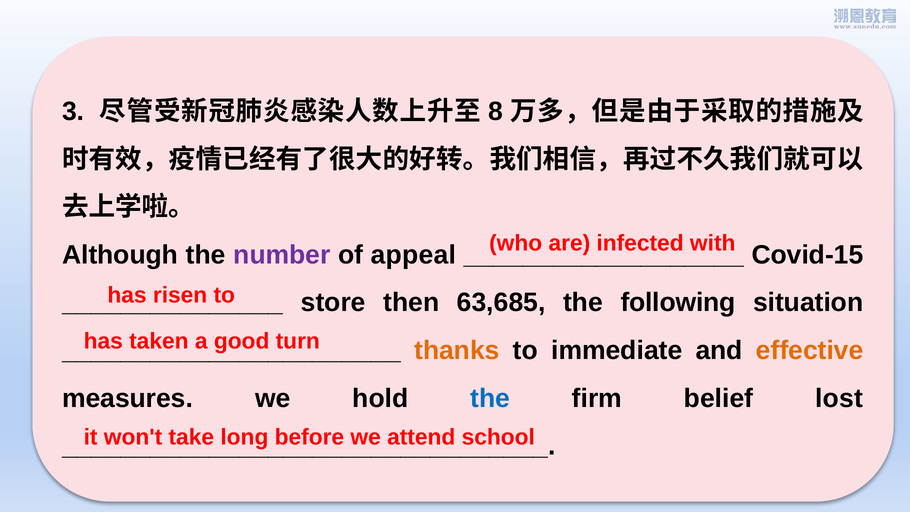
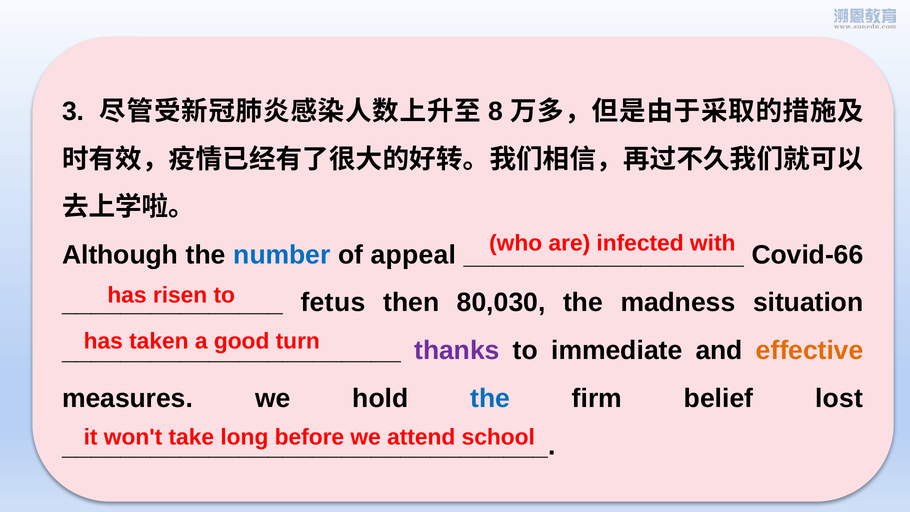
number colour: purple -> blue (282, 255)
Covid-15: Covid-15 -> Covid-66 (808, 255)
store: store -> fetus (333, 303)
63,685: 63,685 -> 80,030 (501, 303)
following: following -> madness (678, 303)
thanks colour: orange -> purple (457, 350)
